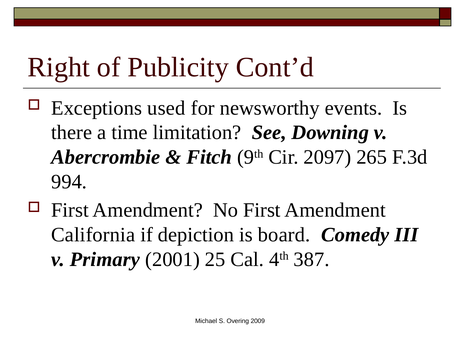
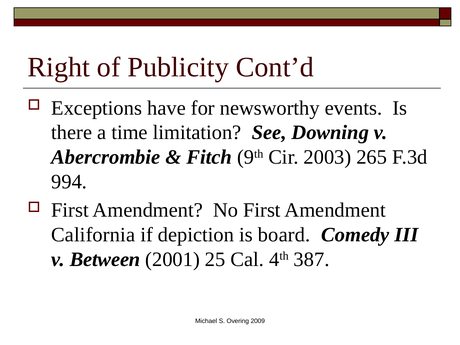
used: used -> have (166, 108)
2097: 2097 -> 2003 (327, 157)
Primary: Primary -> Between (105, 259)
